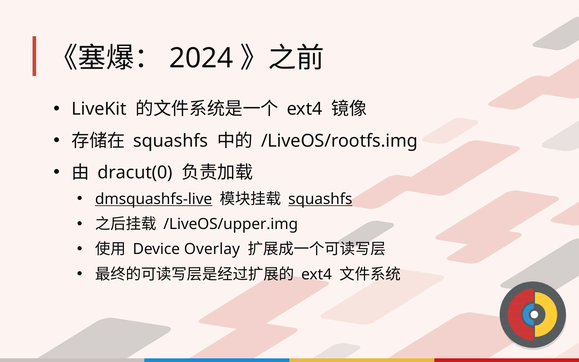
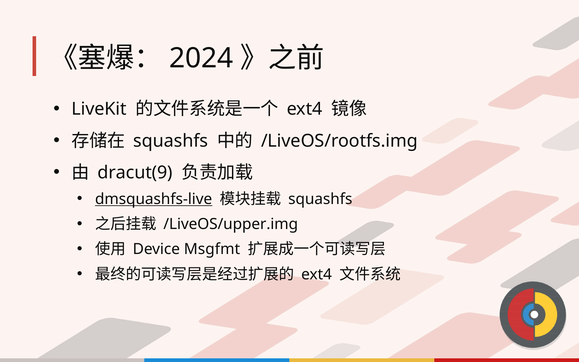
dracut(0: dracut(0 -> dracut(9 (135, 173)
squashfs underline: present -> none (320, 199)
Overlay: Overlay -> Msgfmt (212, 249)
